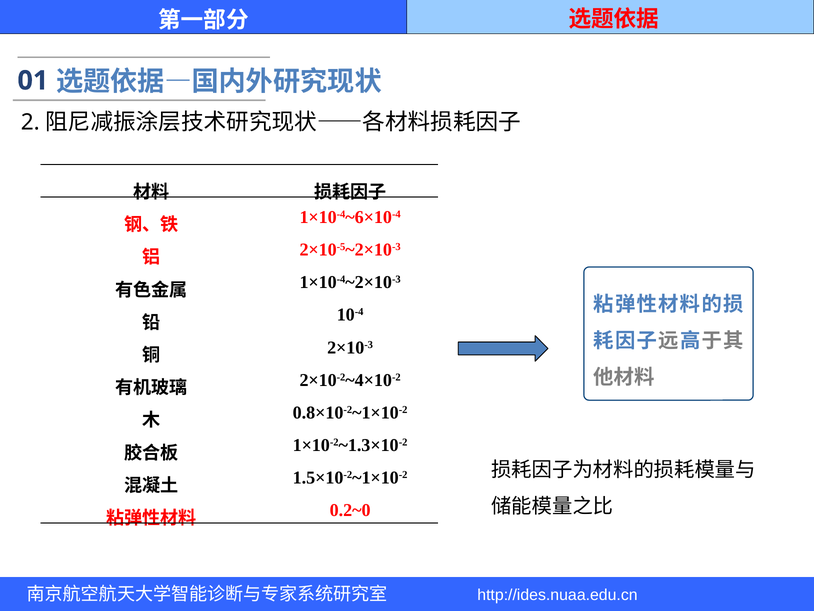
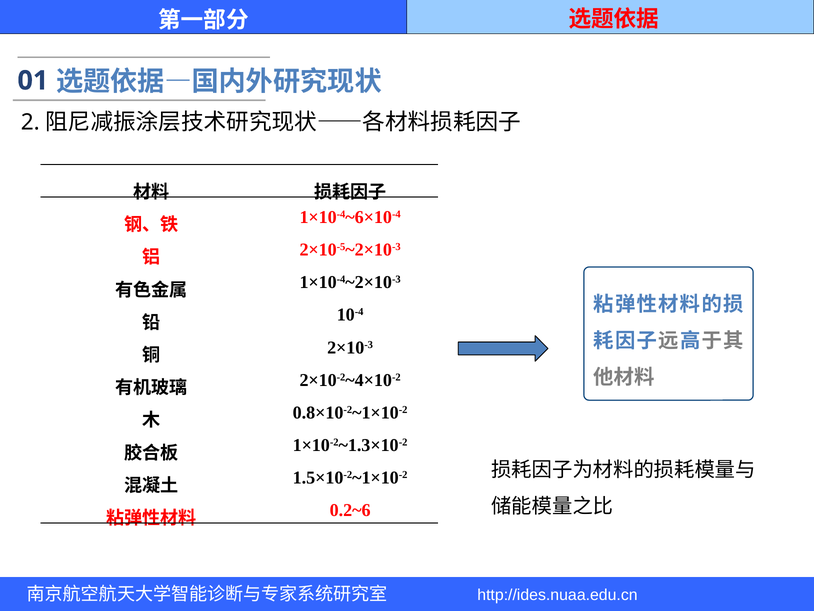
0.2~0: 0.2~0 -> 0.2~6 (350, 510)
